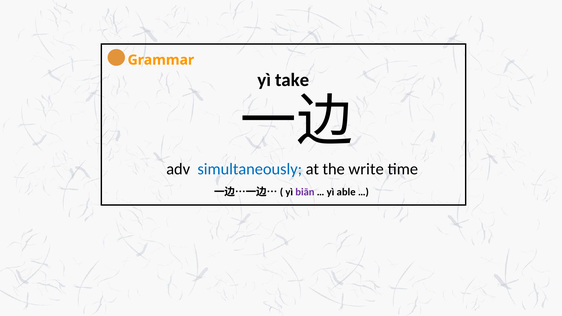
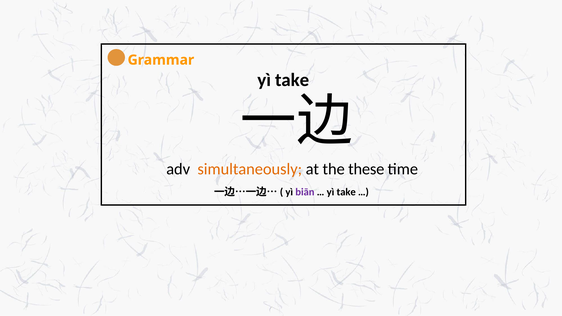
simultaneously colour: blue -> orange (250, 169)
write: write -> these (366, 169)
able: able -> take (346, 192)
